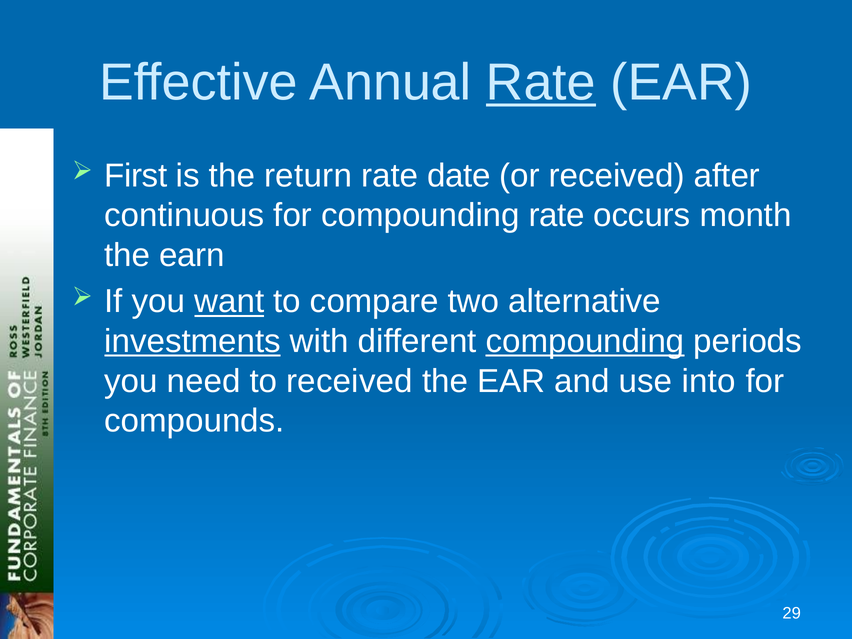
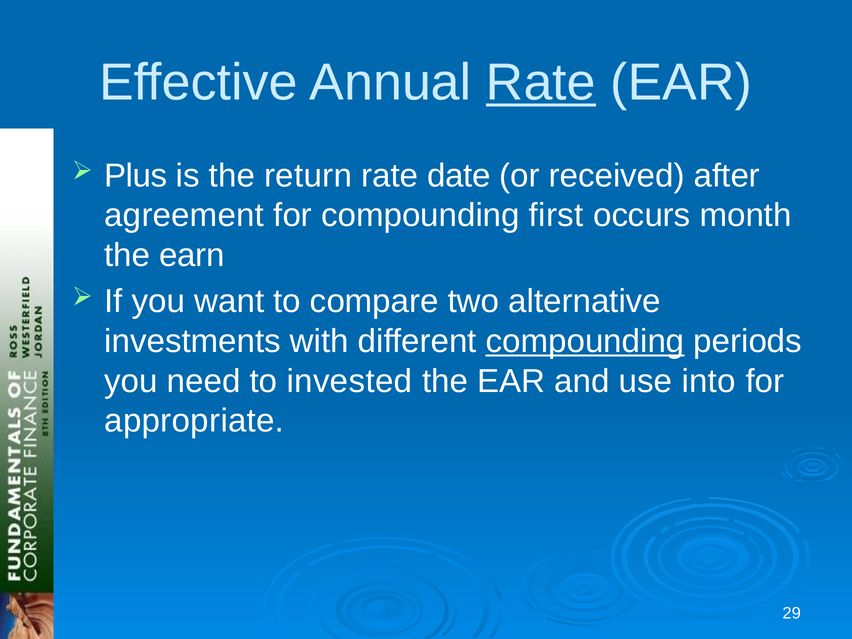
First: First -> Plus (136, 176)
continuous: continuous -> agreement (184, 215)
compounding rate: rate -> first (556, 215)
want underline: present -> none (229, 302)
investments underline: present -> none (193, 341)
to received: received -> invested (349, 381)
compounds: compounds -> appropriate (194, 421)
